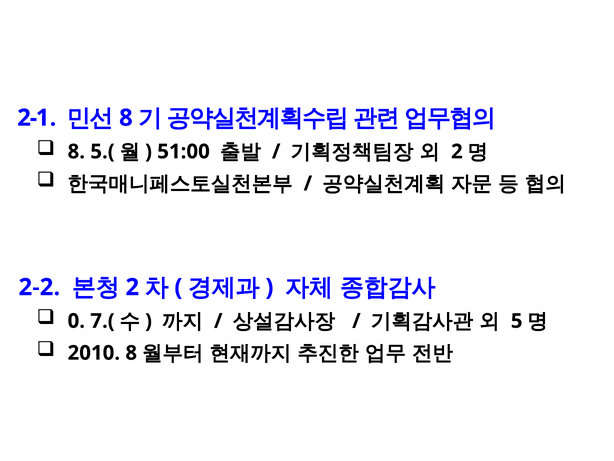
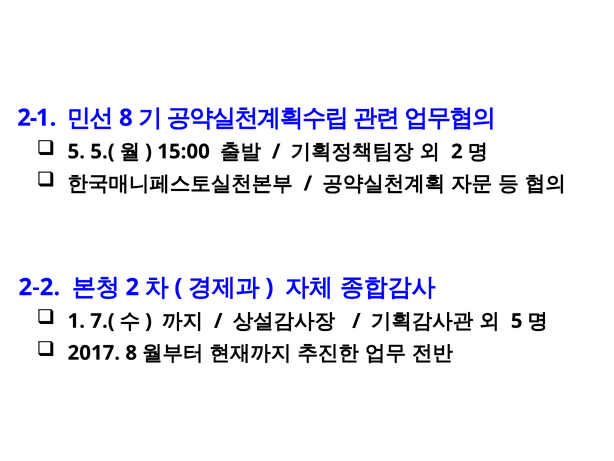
8: 8 -> 5 (76, 151)
51:00: 51:00 -> 15:00 (184, 151)
0: 0 -> 1 (76, 321)
2010: 2010 -> 2017 (94, 353)
